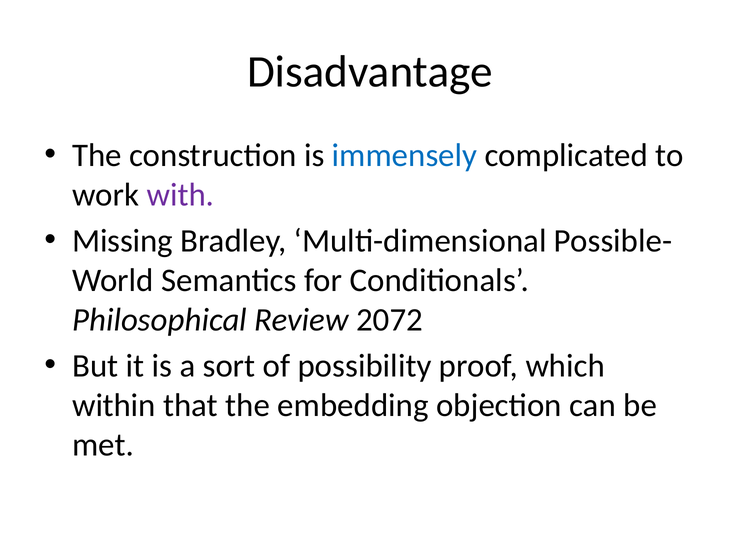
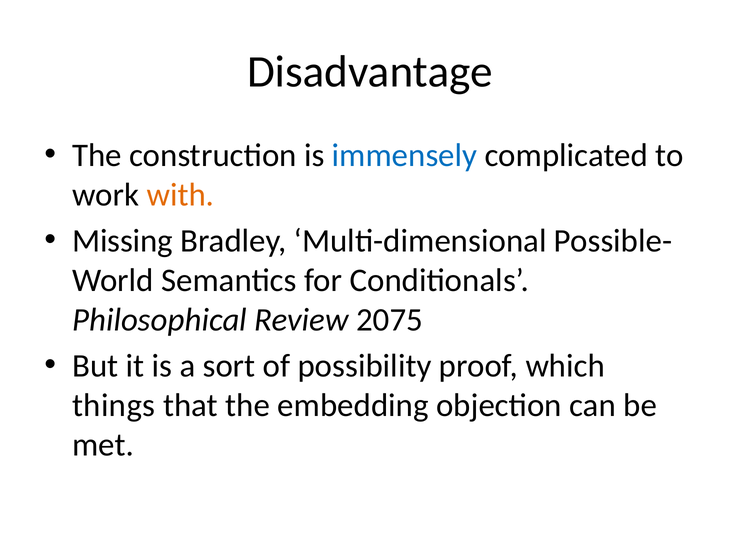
with colour: purple -> orange (180, 195)
2072: 2072 -> 2075 (390, 320)
within: within -> things (114, 405)
